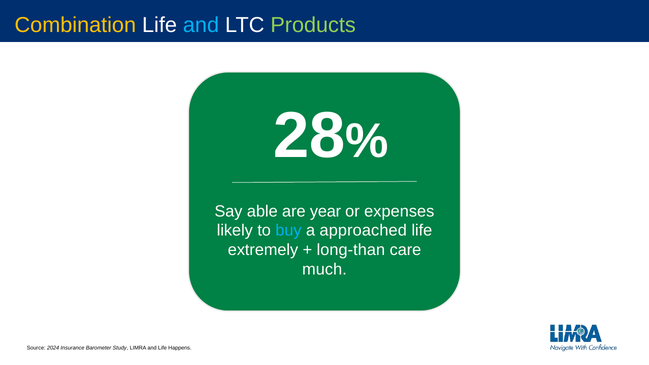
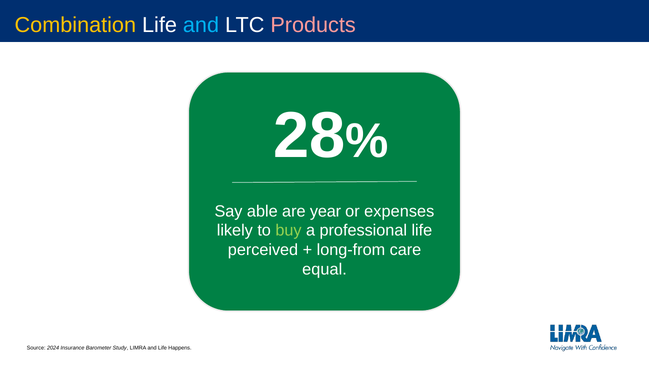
Products colour: light green -> pink (313, 25)
buy colour: light blue -> light green (288, 231)
approached: approached -> professional (363, 231)
extremely: extremely -> perceived (263, 250)
long-than: long-than -> long-from (351, 250)
much: much -> equal (324, 270)
